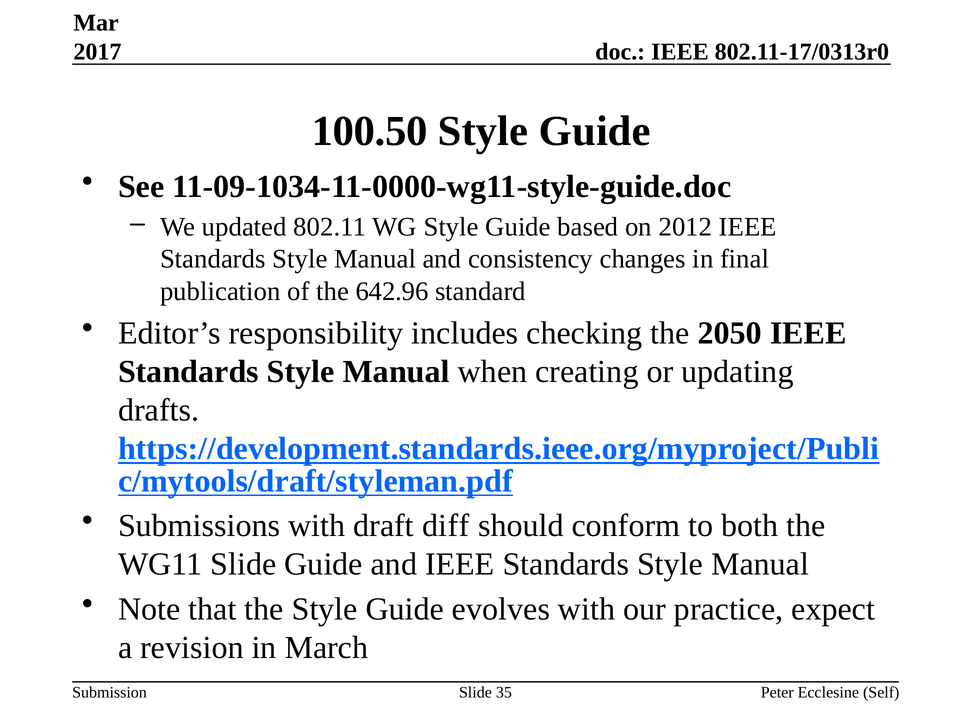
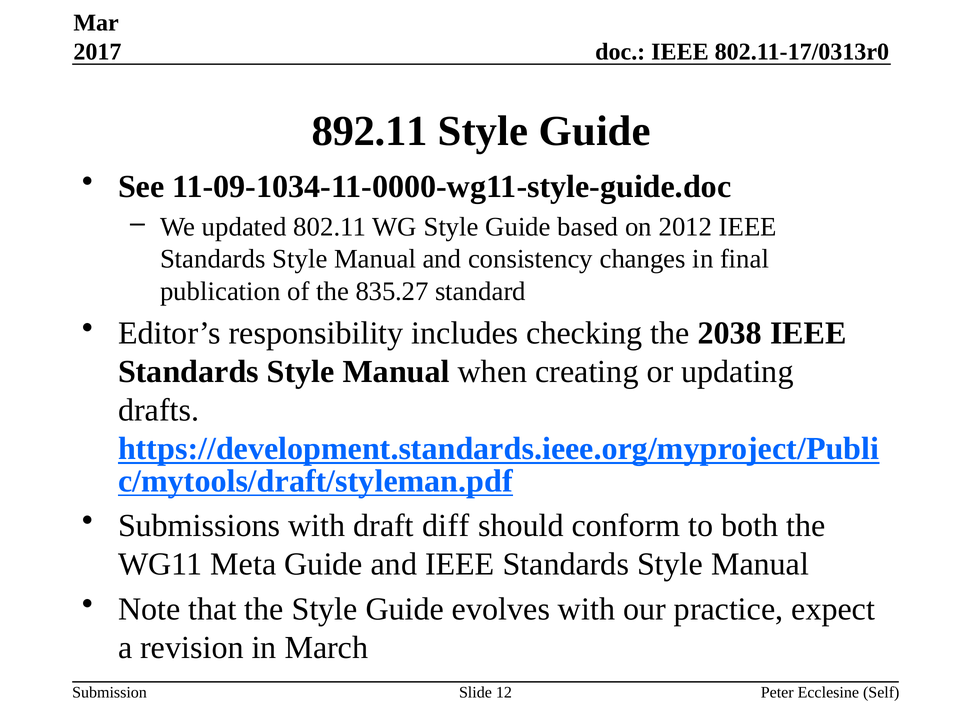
100.50: 100.50 -> 892.11 (370, 131)
642.96: 642.96 -> 835.27 (392, 291)
2050: 2050 -> 2038 (730, 333)
WG11 Slide: Slide -> Meta (243, 565)
35: 35 -> 12 (504, 693)
